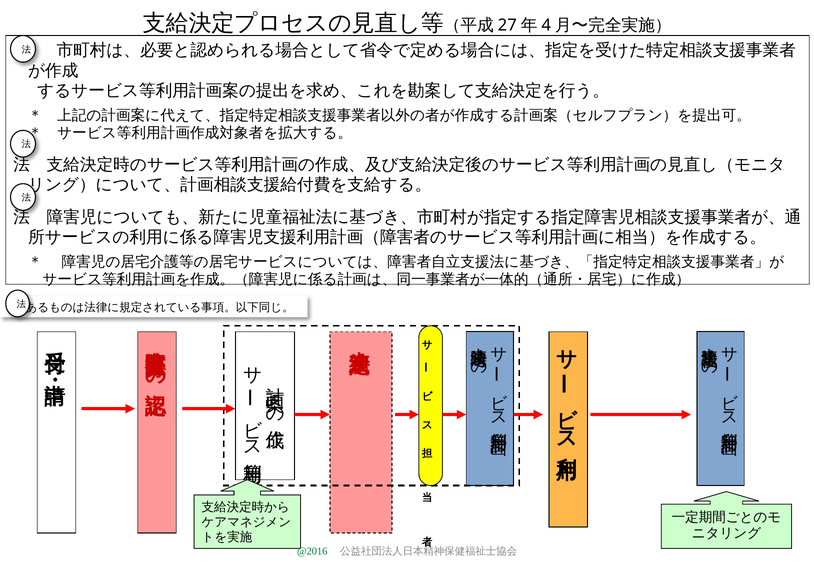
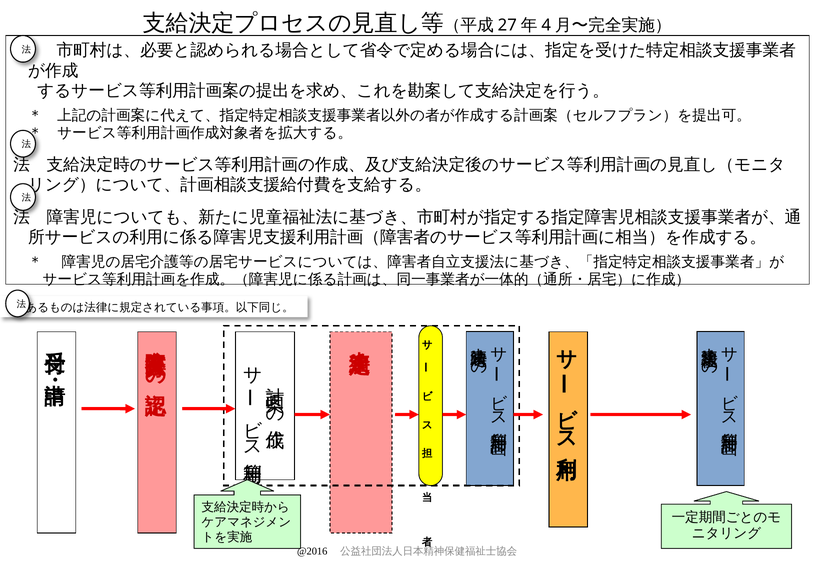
@2016 colour: green -> black (312, 551)
